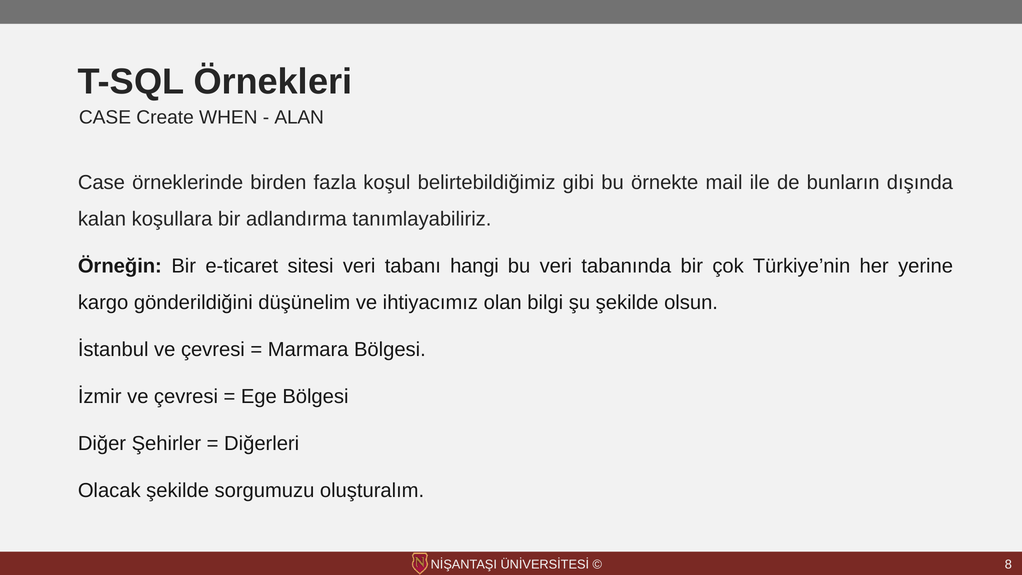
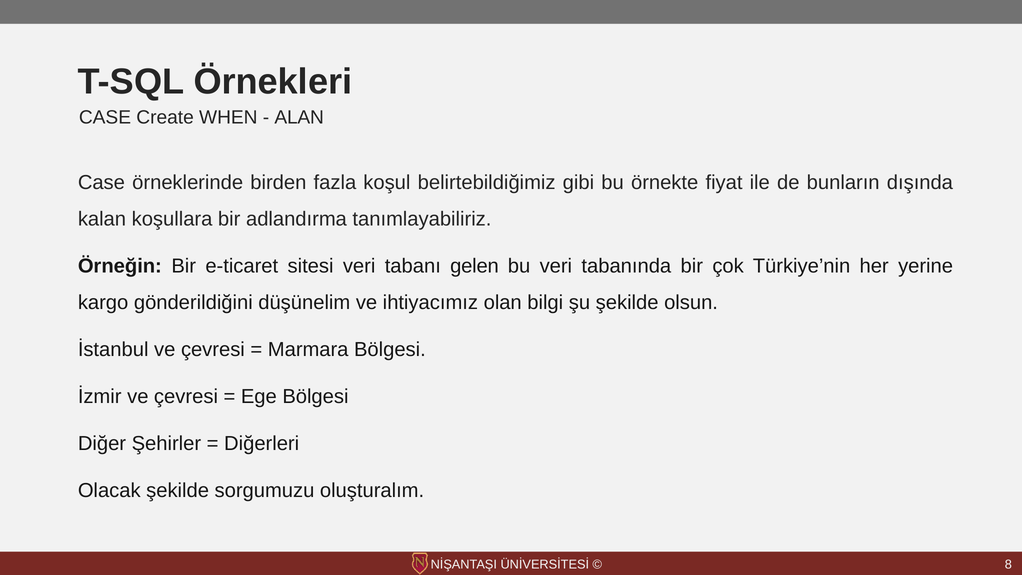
mail: mail -> fiyat (724, 183)
hangi: hangi -> gelen (474, 266)
